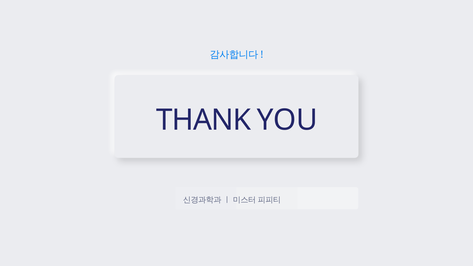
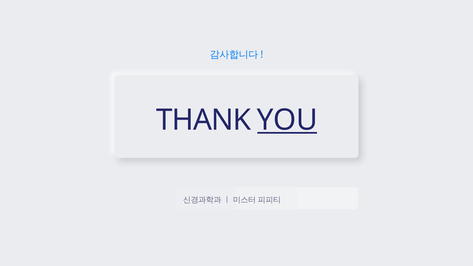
YOU underline: none -> present (287, 120)
